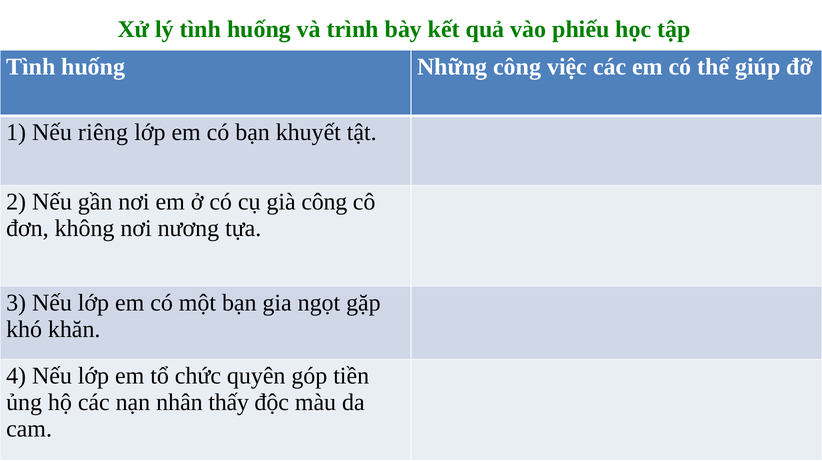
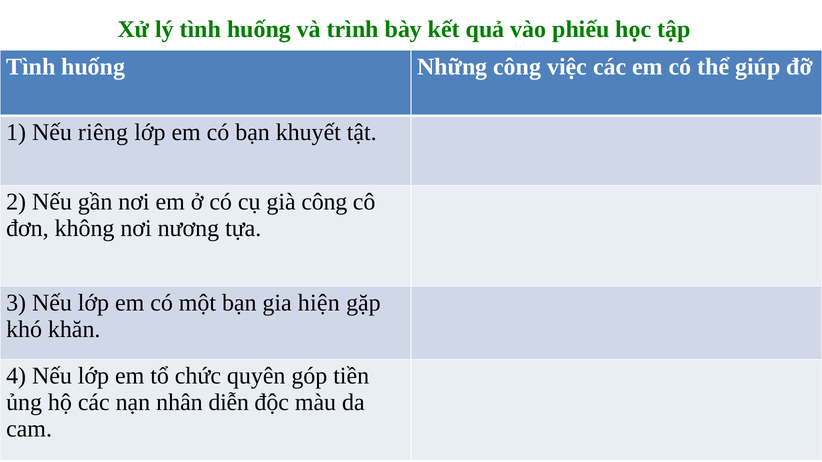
ngọt: ngọt -> hiện (319, 303)
thấy: thấy -> diễn (229, 403)
